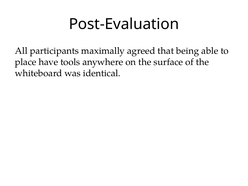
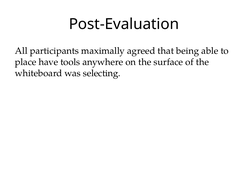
identical: identical -> selecting (102, 73)
